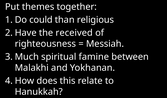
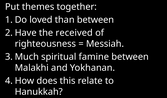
could: could -> loved (41, 20)
than religious: religious -> between (95, 20)
